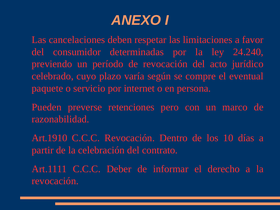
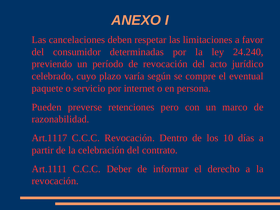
Art.1910: Art.1910 -> Art.1117 (50, 138)
